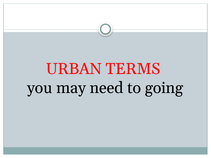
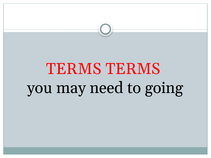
URBAN: URBAN -> TERMS (74, 69)
